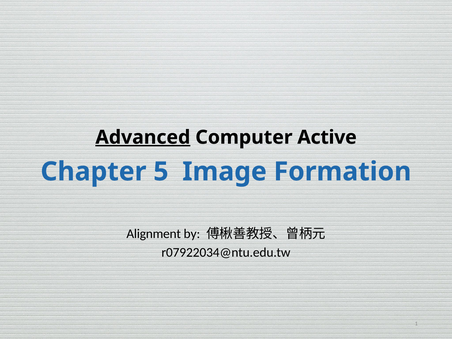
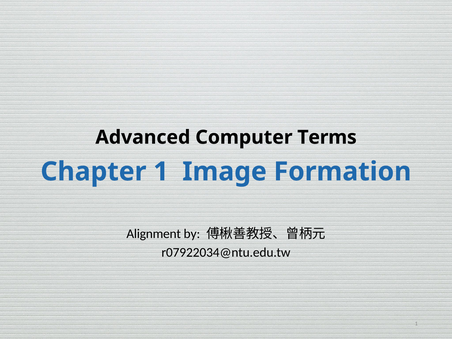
Advanced underline: present -> none (143, 137)
Active: Active -> Terms (327, 137)
Chapter 5: 5 -> 1 (161, 172)
